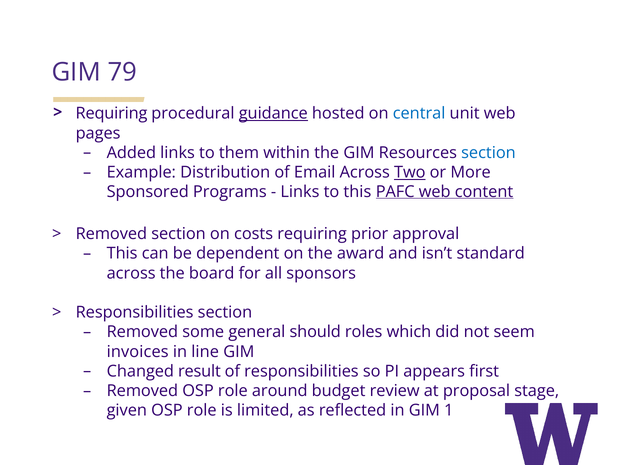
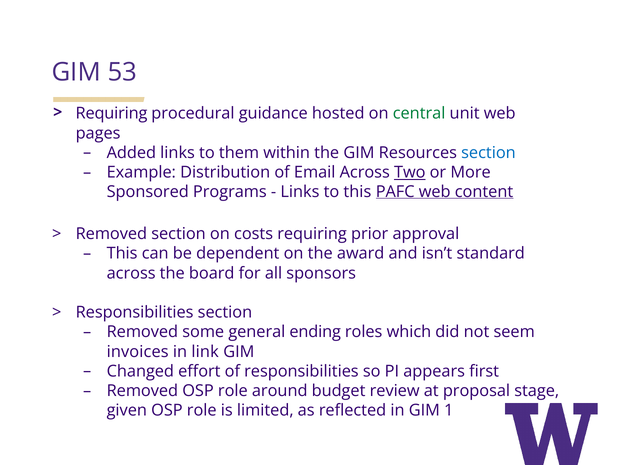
79: 79 -> 53 (122, 72)
guidance underline: present -> none (273, 114)
central colour: blue -> green (419, 114)
should: should -> ending (315, 332)
line: line -> link (205, 352)
result: result -> effort (199, 371)
